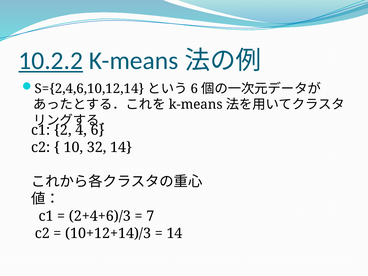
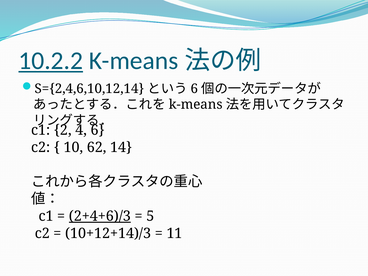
32: 32 -> 62 (97, 147)
2+4+6)/3 underline: none -> present (100, 216)
7: 7 -> 5 (150, 216)
14: 14 -> 11 (175, 233)
